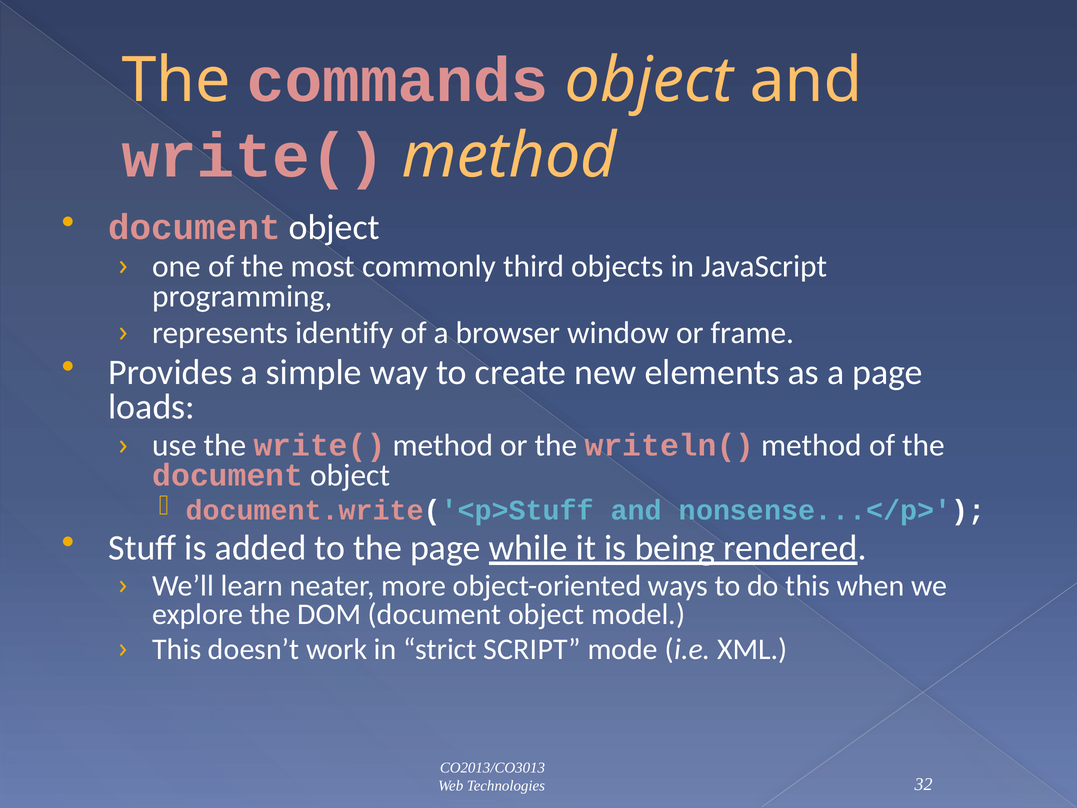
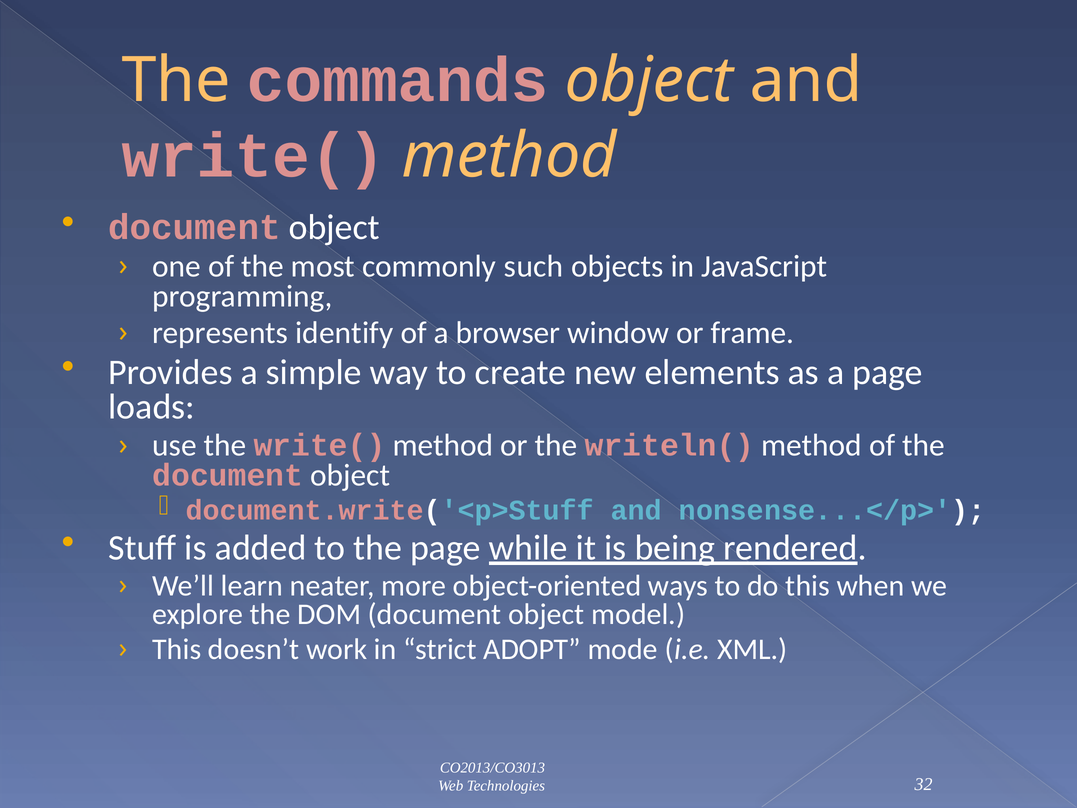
third: third -> such (534, 266)
SCRIPT: SCRIPT -> ADOPT (532, 649)
